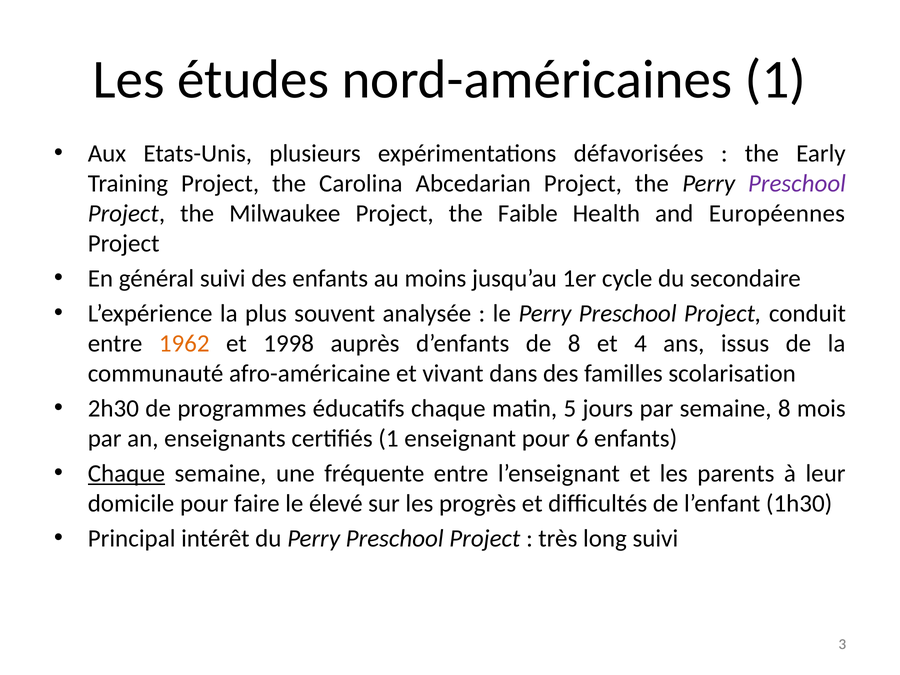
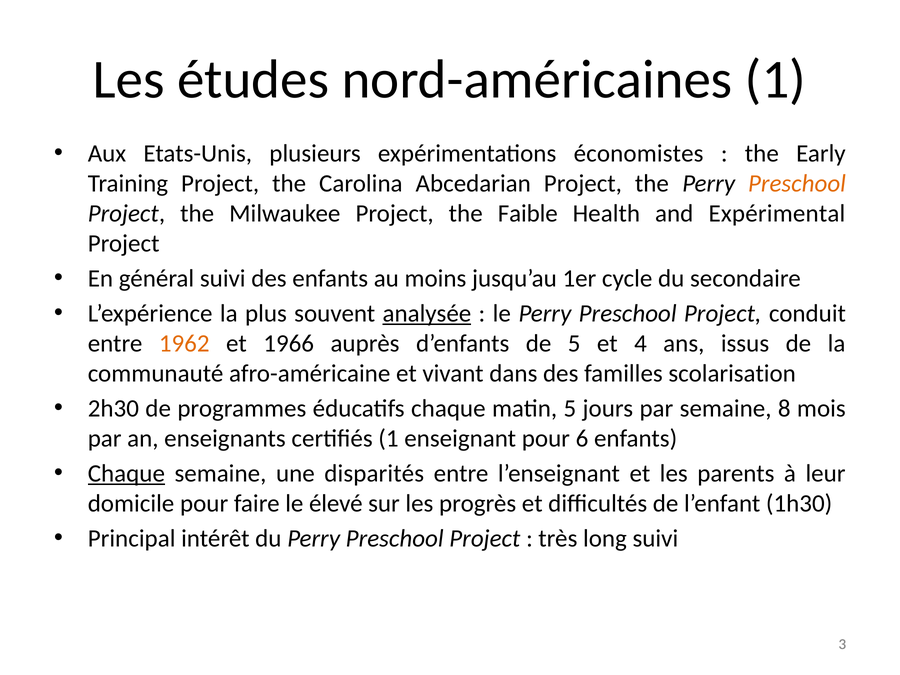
défavorisées: défavorisées -> économistes (639, 153)
Preschool colour: purple -> orange (797, 183)
Européennes: Européennes -> Expérimental (777, 213)
analysée underline: none -> present (427, 313)
1998: 1998 -> 1966 (289, 343)
de 8: 8 -> 5 (574, 343)
fréquente: fréquente -> disparités (374, 473)
